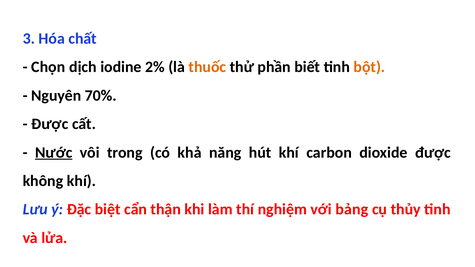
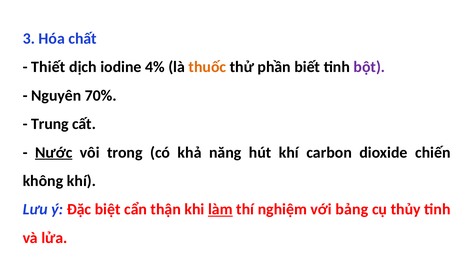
Chọn: Chọn -> Thiết (48, 67)
2%: 2% -> 4% (155, 67)
bột colour: orange -> purple (369, 67)
Được: Được -> Trung (50, 124)
dioxide được: được -> chiến (433, 153)
làm underline: none -> present (220, 210)
